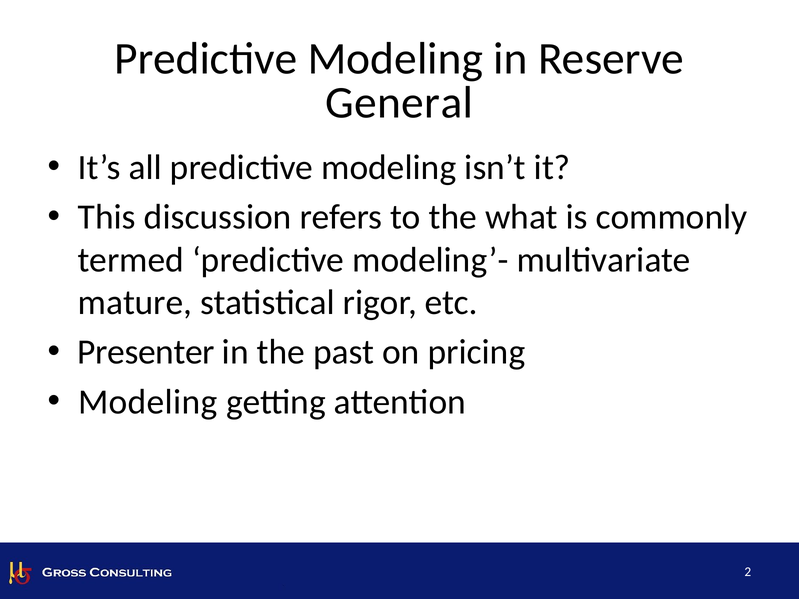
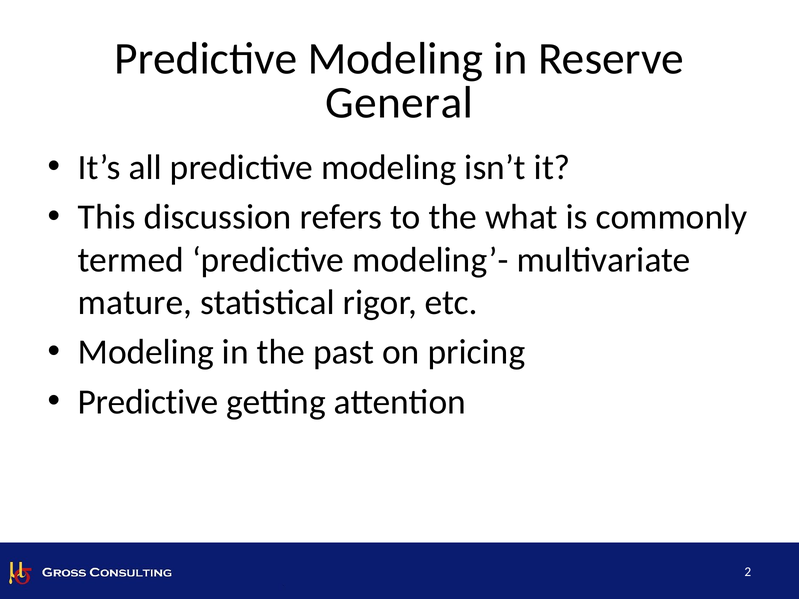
Presenter: Presenter -> Modeling (146, 352)
Modeling: Modeling -> Predictive (148, 402)
